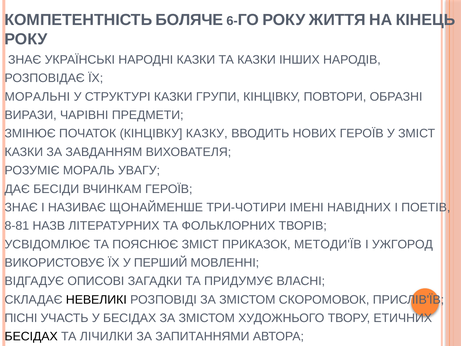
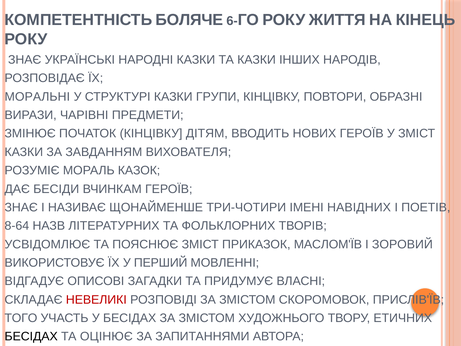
КАЗКУ: КАЗКУ -> ДІТЯМ (207, 133)
УВАГУ: УВАГУ -> КАЗОК (139, 170)
8-81: 8-81 -> 8-64 (17, 226)
МЕТОДИ'ЇВ: МЕТОДИ'ЇВ -> МАСЛОМ'ЇВ (328, 244)
УЖГОРОД: УЖГОРОД -> ЗОРОВИЙ (402, 244)
НЕВЕЛИКІ colour: black -> red (96, 299)
ПІСНІ: ПІСНІ -> ТОГО (21, 318)
ЛІЧИЛКИ: ЛІЧИЛКИ -> ОЦІНЮЄ (106, 336)
